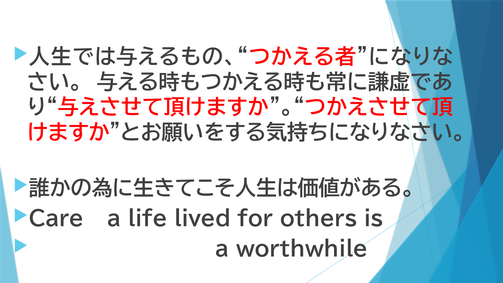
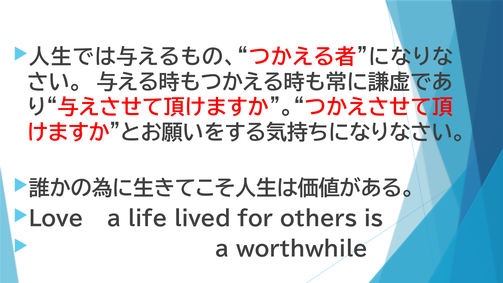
Ｃare: Ｃare -> Love (56, 219)
